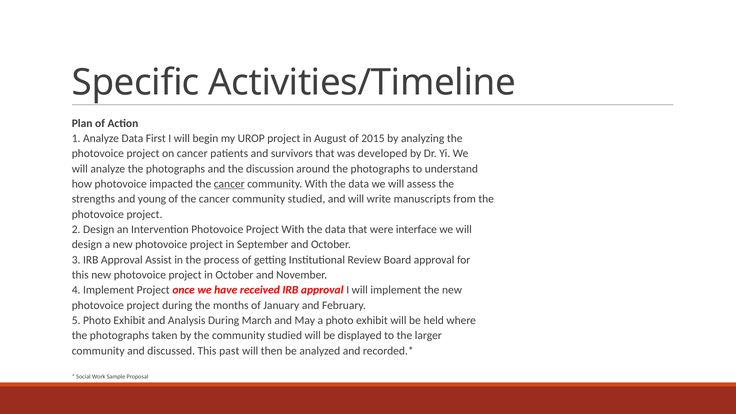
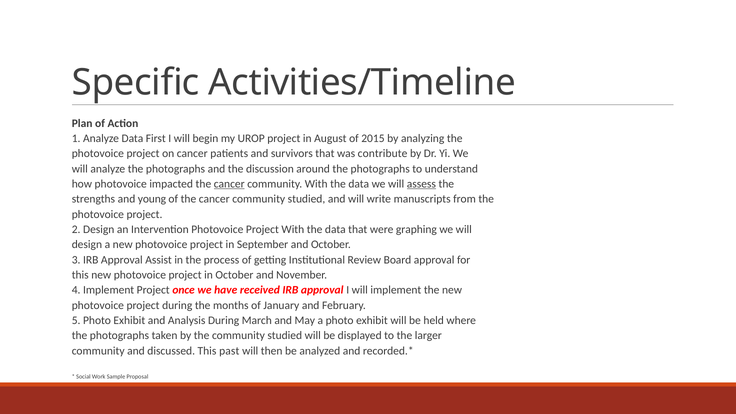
developed: developed -> contribute (383, 154)
assess underline: none -> present (421, 184)
interface: interface -> graphing (416, 229)
